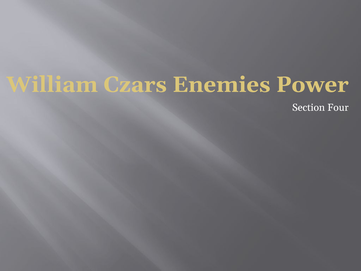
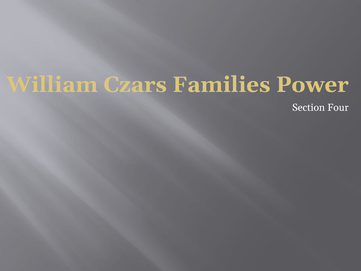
Enemies: Enemies -> Families (221, 85)
